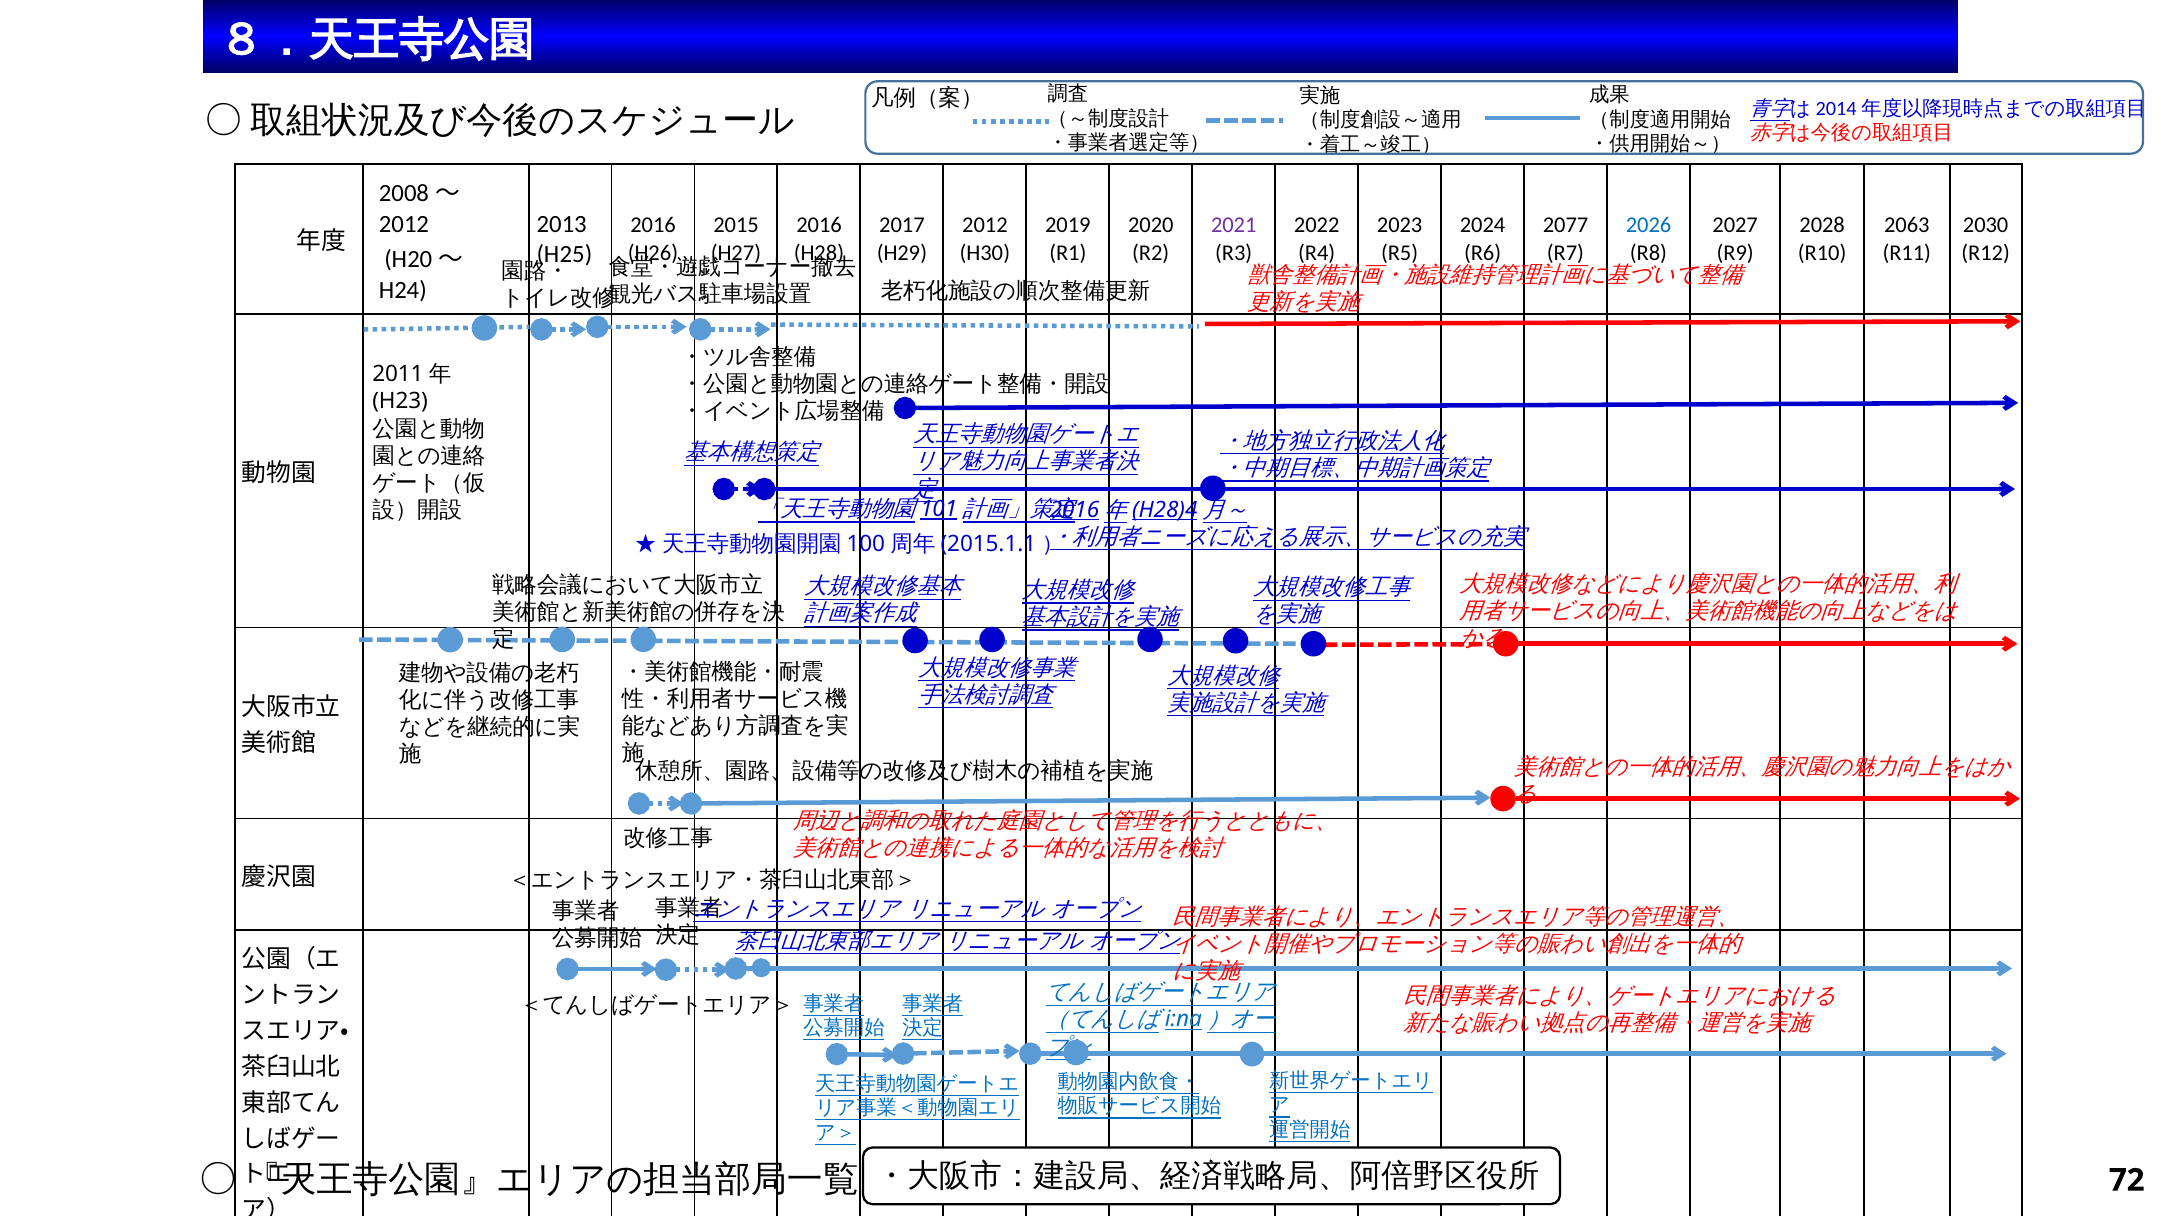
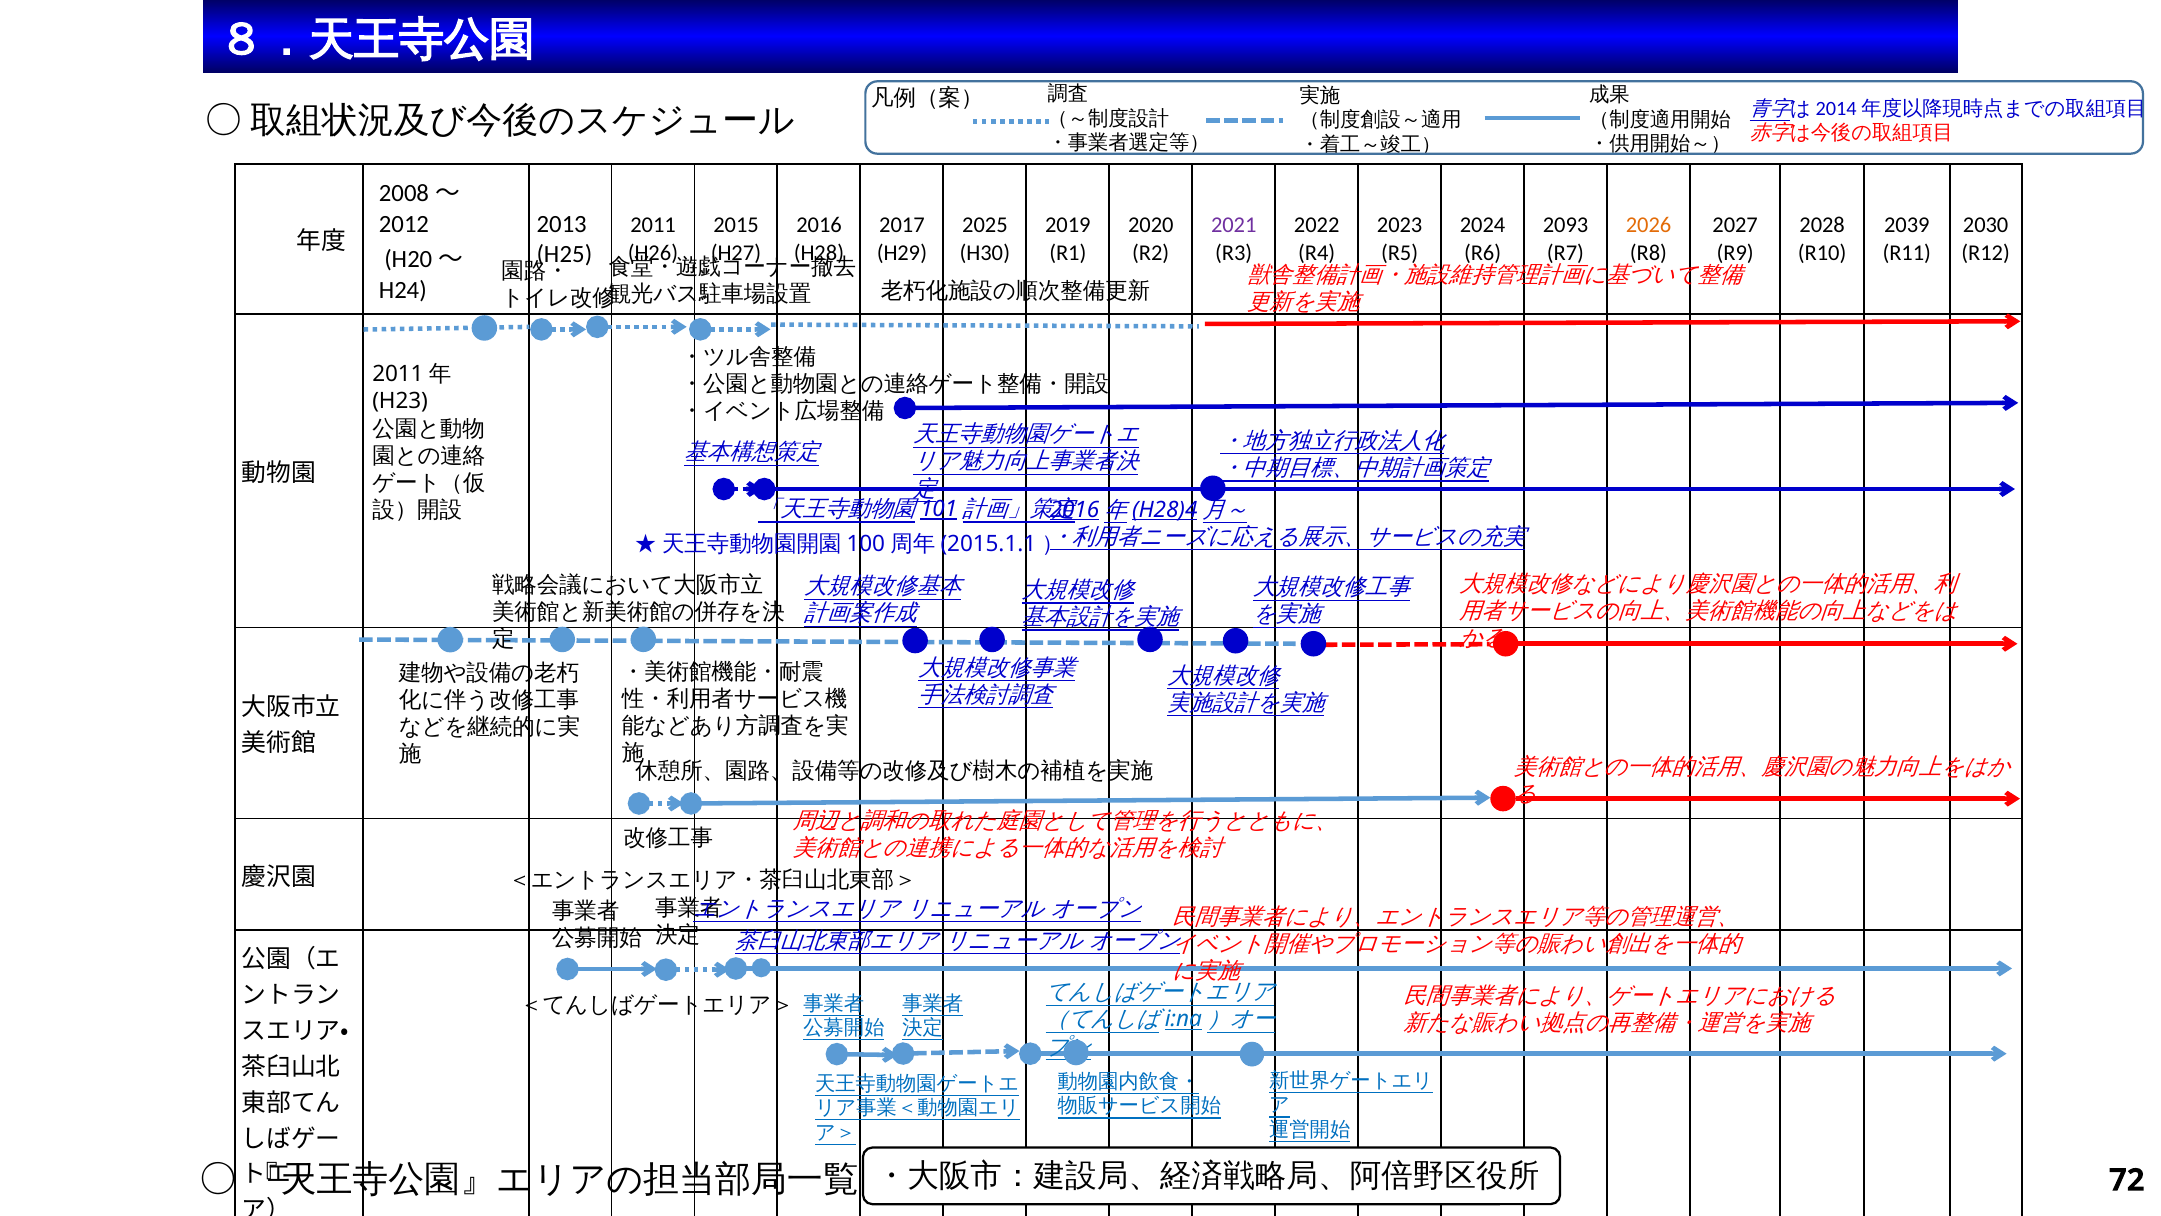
2016: 2016 -> 2011 (653, 225)
2012: 2012 -> 2025 (985, 225)
2077: 2077 -> 2093 (1566, 225)
2026 colour: blue -> orange (1649, 225)
2063: 2063 -> 2039 (1907, 225)
